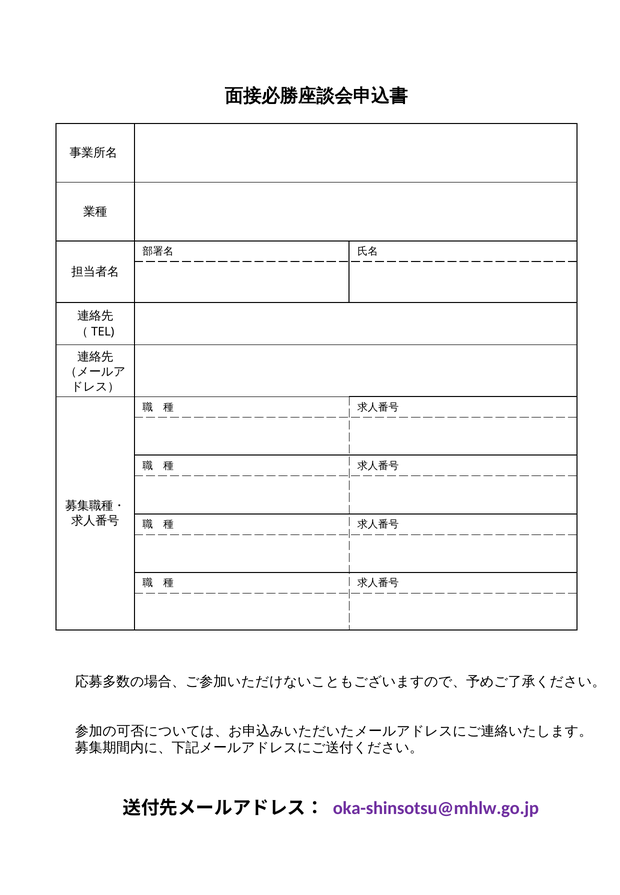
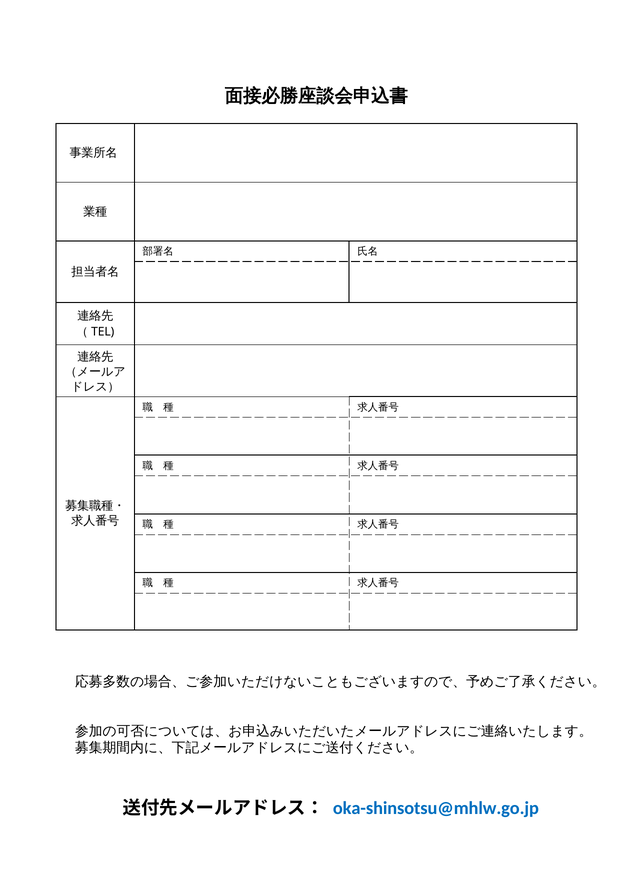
oka-shinsotsu@mhlw.go.jp colour: purple -> blue (436, 808)
